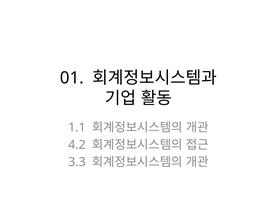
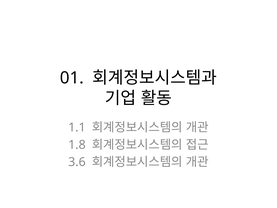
4.2: 4.2 -> 1.8 (77, 145)
3.3: 3.3 -> 3.6 (77, 162)
